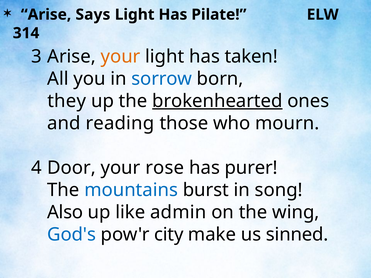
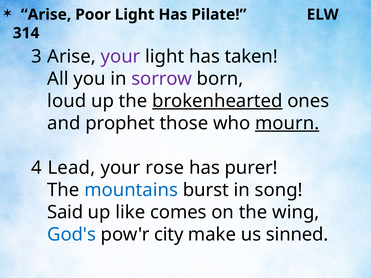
Says: Says -> Poor (93, 15)
your colour: orange -> purple (120, 57)
sorrow colour: blue -> purple (162, 79)
they: they -> loud (67, 101)
reading: reading -> prophet (120, 123)
mourn underline: none -> present (287, 123)
Door: Door -> Lead (71, 168)
Also: Also -> Said (65, 212)
admin: admin -> comes (178, 212)
